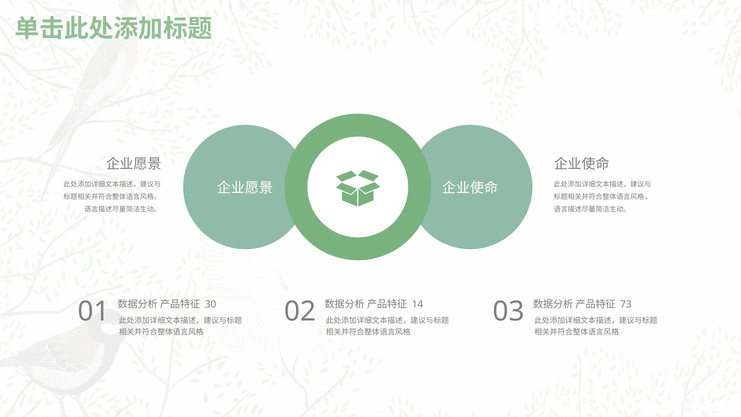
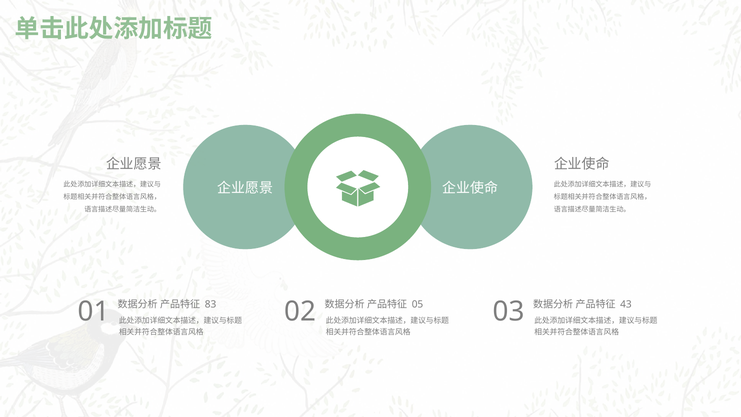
30: 30 -> 83 (211, 304)
14: 14 -> 05 (417, 304)
73: 73 -> 43 (626, 304)
